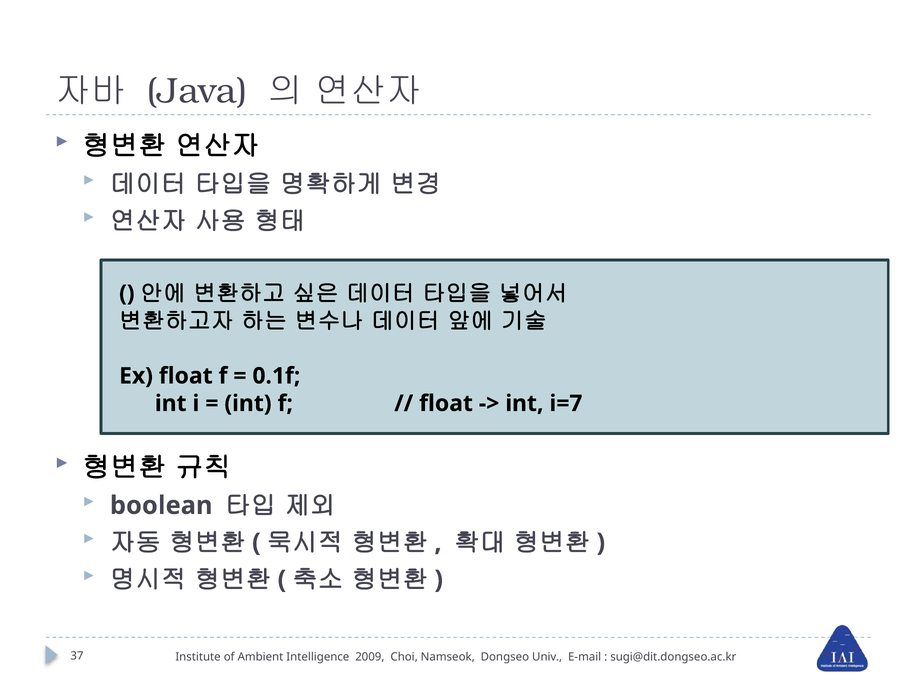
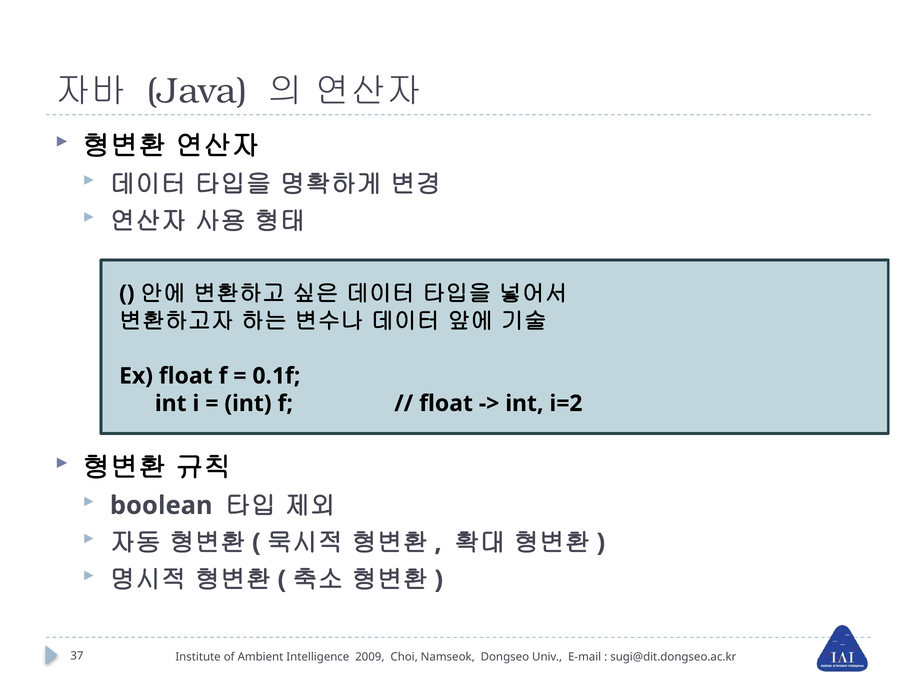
i=7: i=7 -> i=2 (566, 403)
